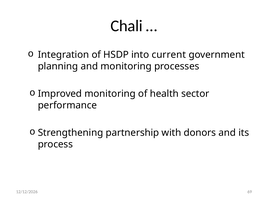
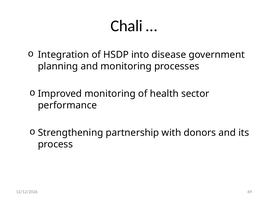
current: current -> disease (169, 55)
